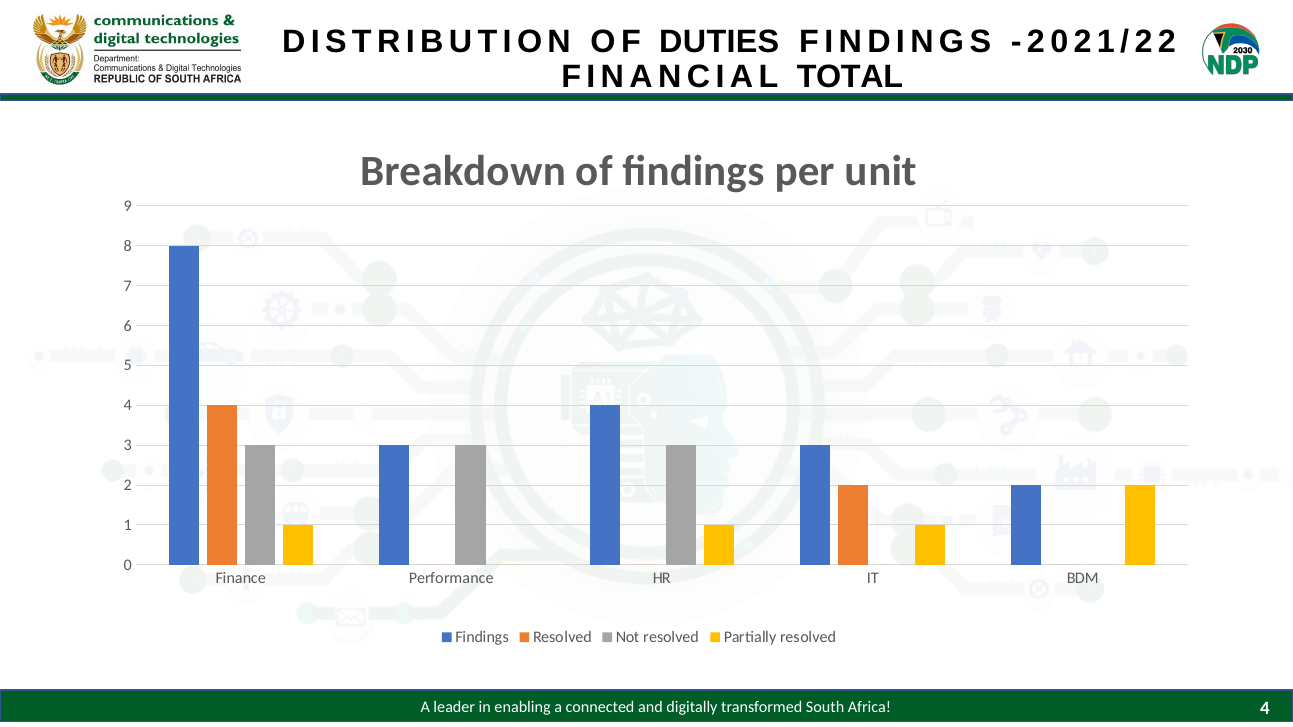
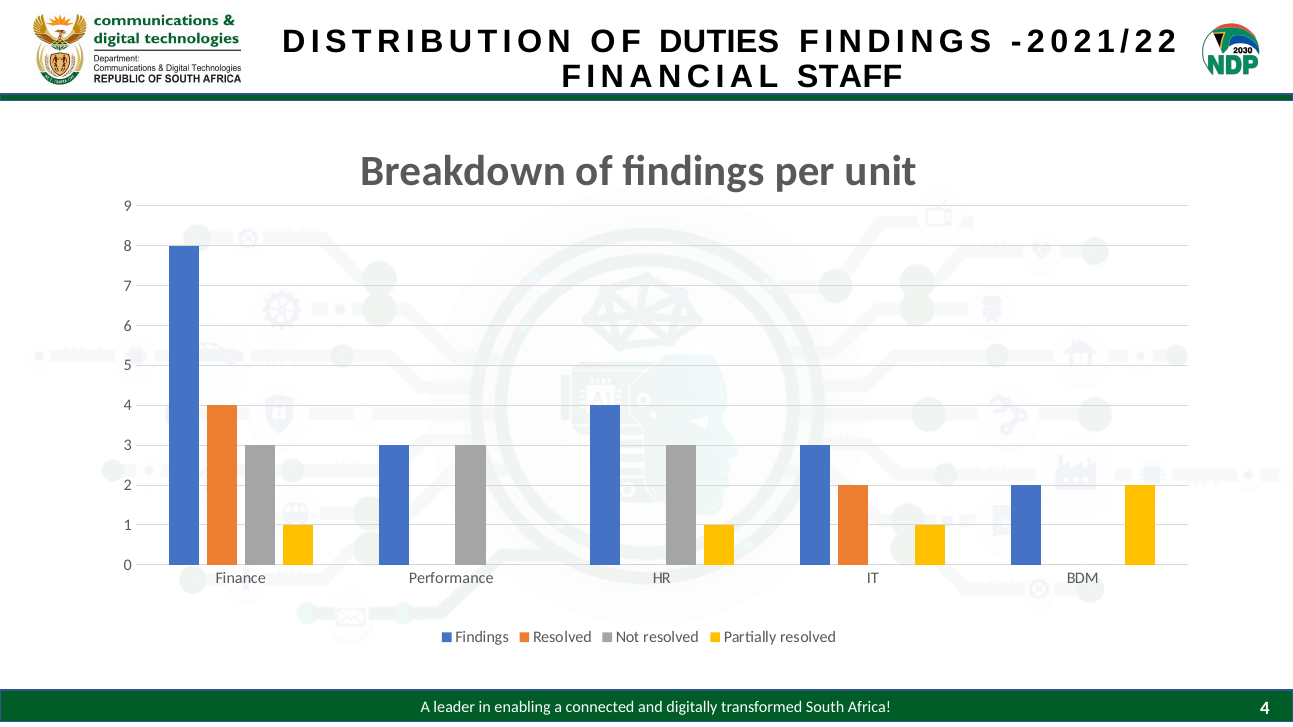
TOTAL: TOTAL -> STAFF (850, 77)
